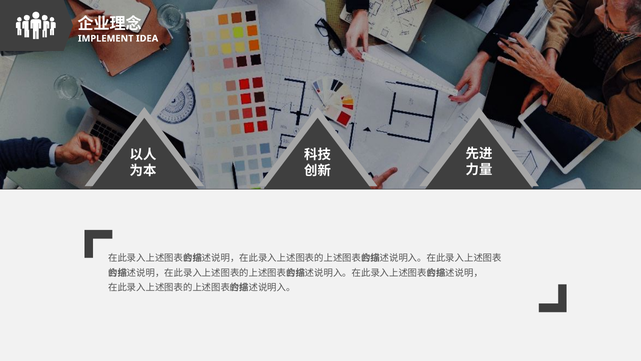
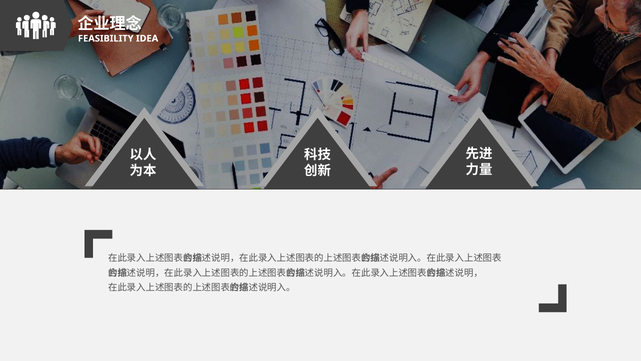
IMPLEMENT: IMPLEMENT -> FEASIBILITY (106, 38)
